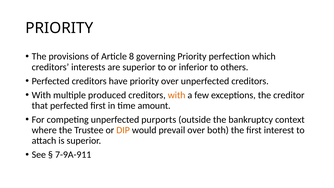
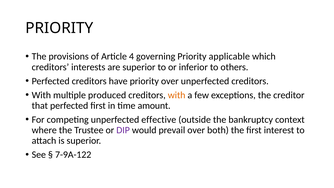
8: 8 -> 4 (131, 56)
perfection: perfection -> applicable (229, 56)
purports: purports -> effective (159, 120)
DIP colour: orange -> purple (123, 130)
7-9A-911: 7-9A-911 -> 7-9A-122 (73, 155)
